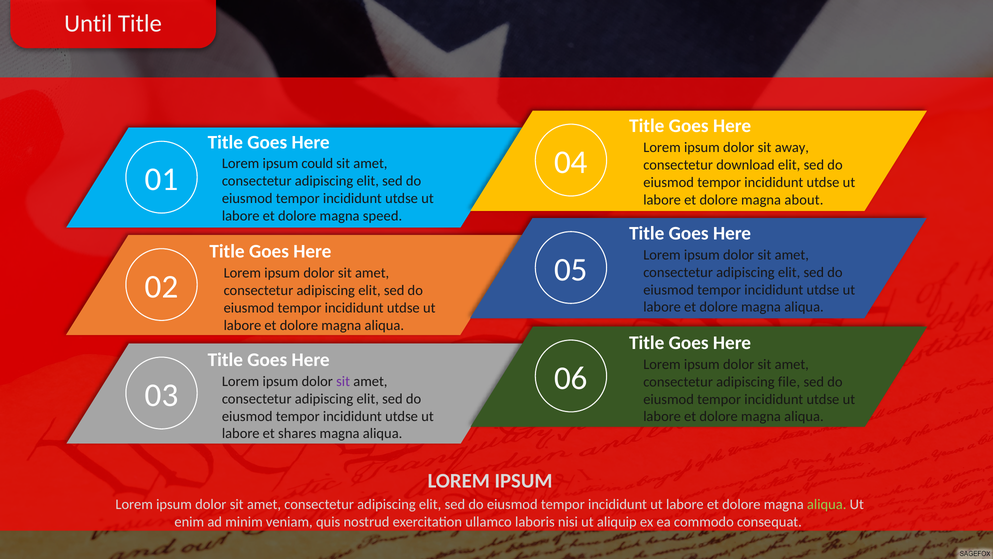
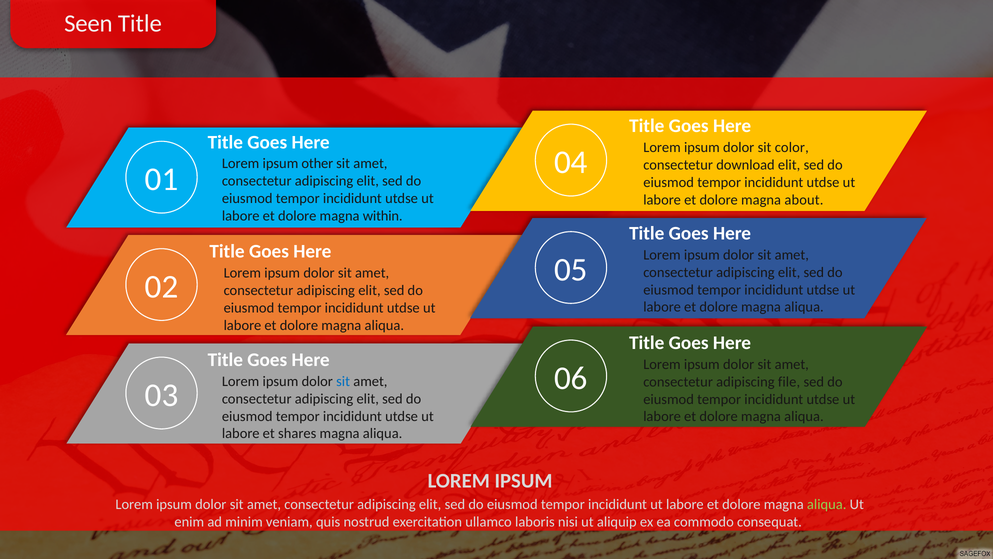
Until: Until -> Seen (88, 23)
away: away -> color (792, 147)
could: could -> other (317, 164)
speed: speed -> within (383, 216)
sit colour: purple -> blue (343, 381)
